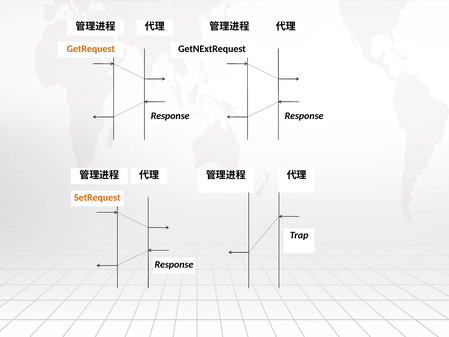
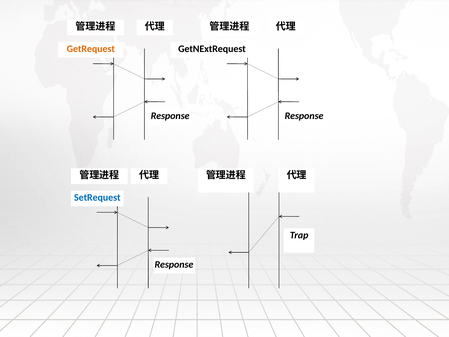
SetRequest colour: orange -> blue (97, 197)
